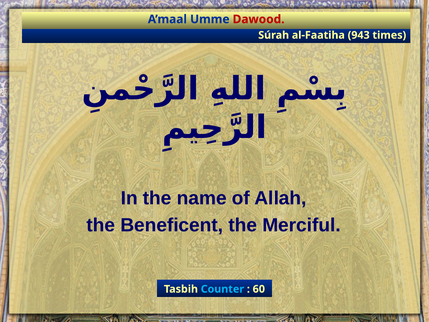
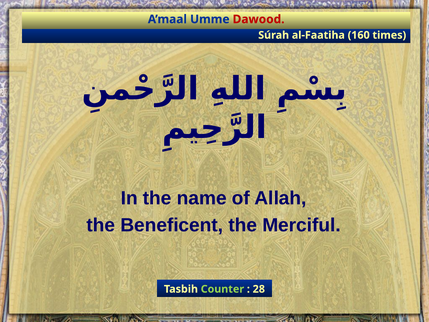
943: 943 -> 160 (359, 35)
Counter colour: light blue -> light green (222, 289)
60: 60 -> 28 (259, 289)
